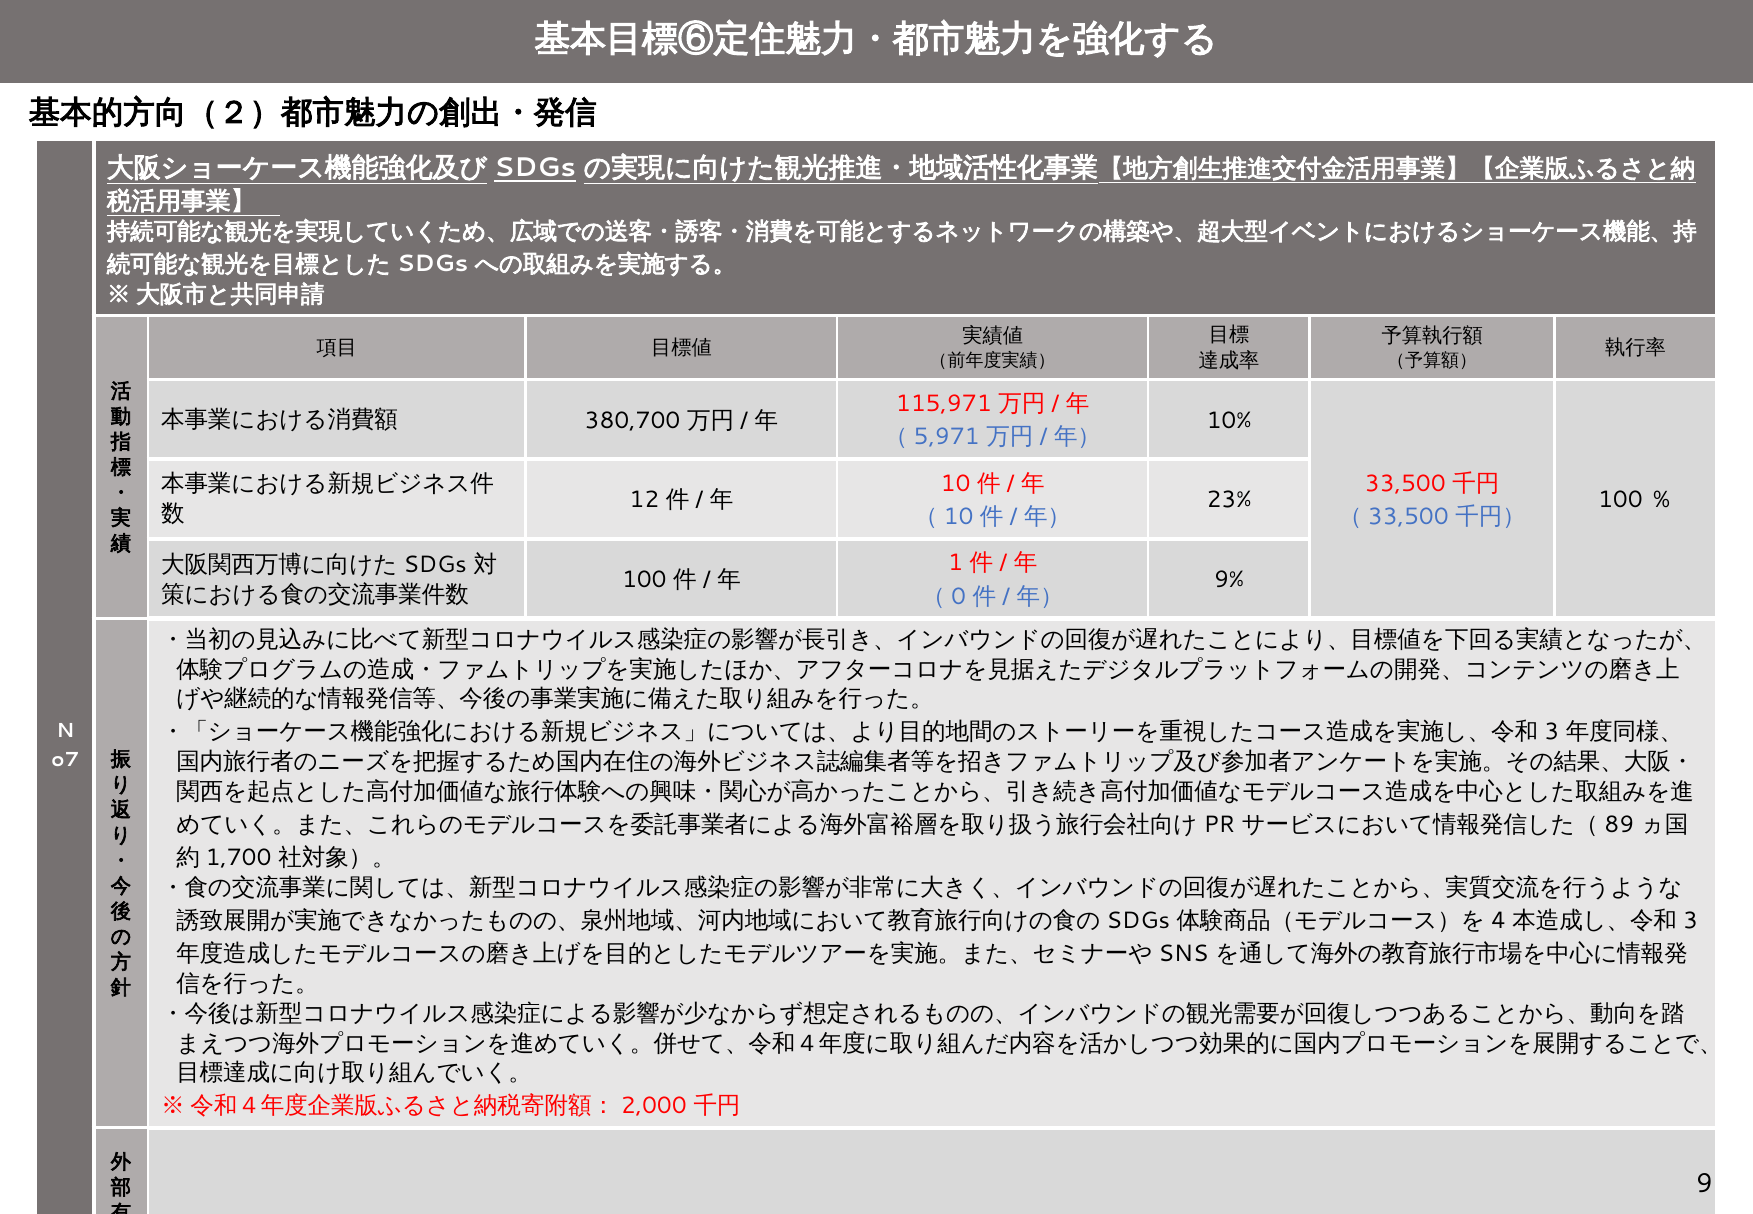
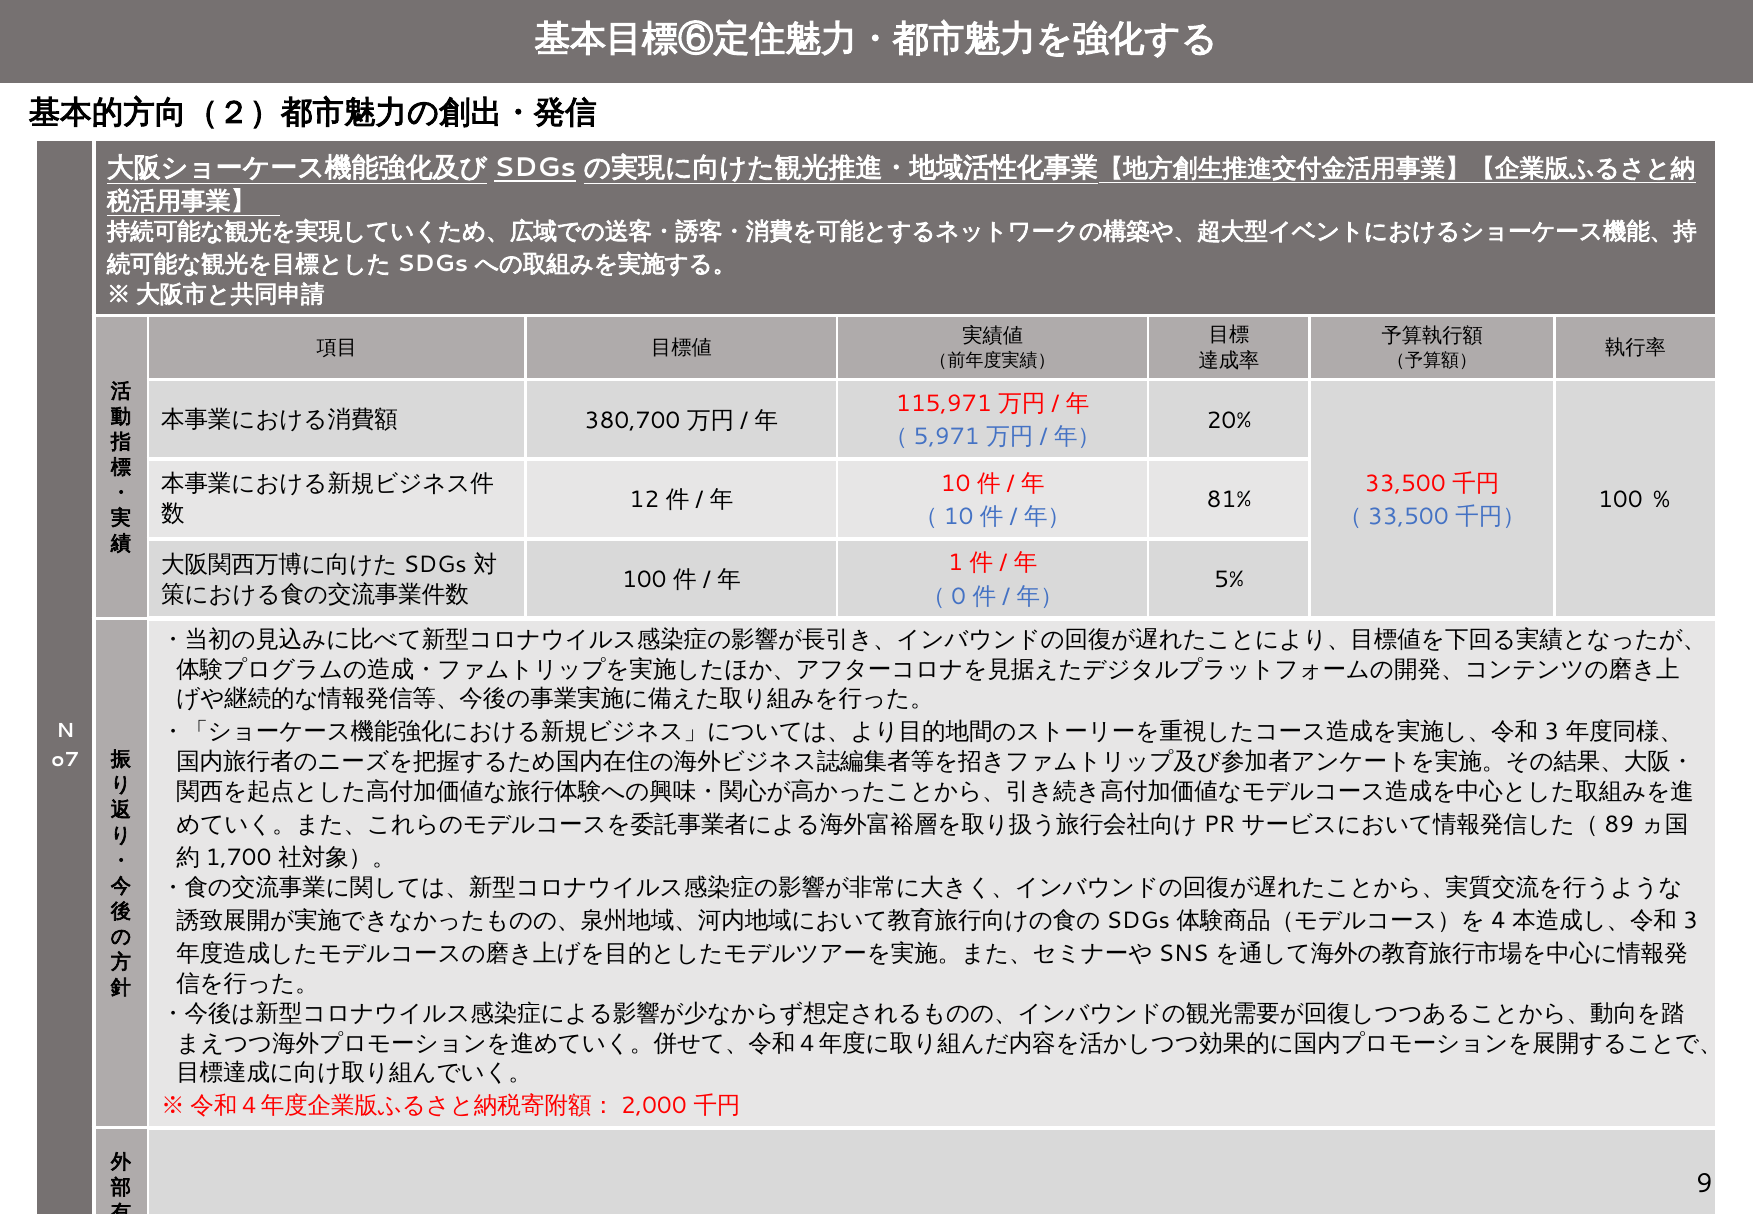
10%: 10% -> 20% (1229, 420)
23%: 23% -> 81% (1229, 500)
9%: 9% -> 5% (1229, 580)
